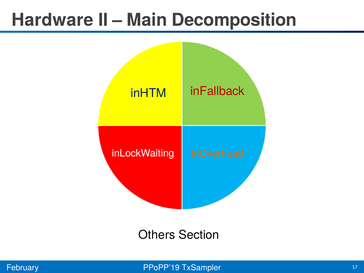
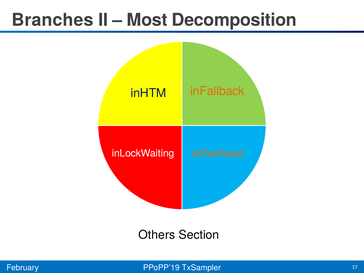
Hardware: Hardware -> Branches (53, 20)
Main: Main -> Most (147, 20)
inFallback colour: red -> orange (217, 91)
